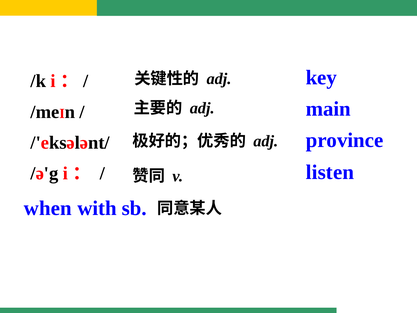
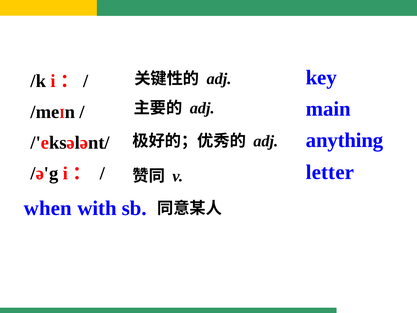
province: province -> anything (345, 140)
listen: listen -> letter (330, 172)
